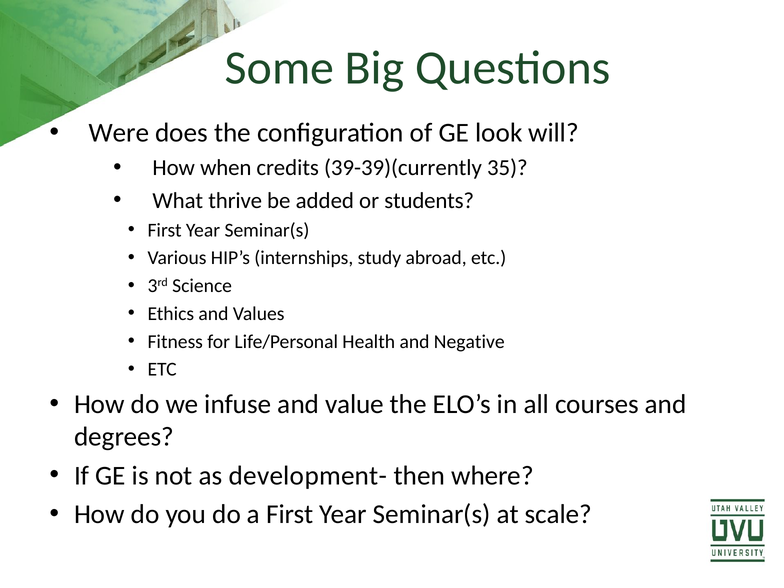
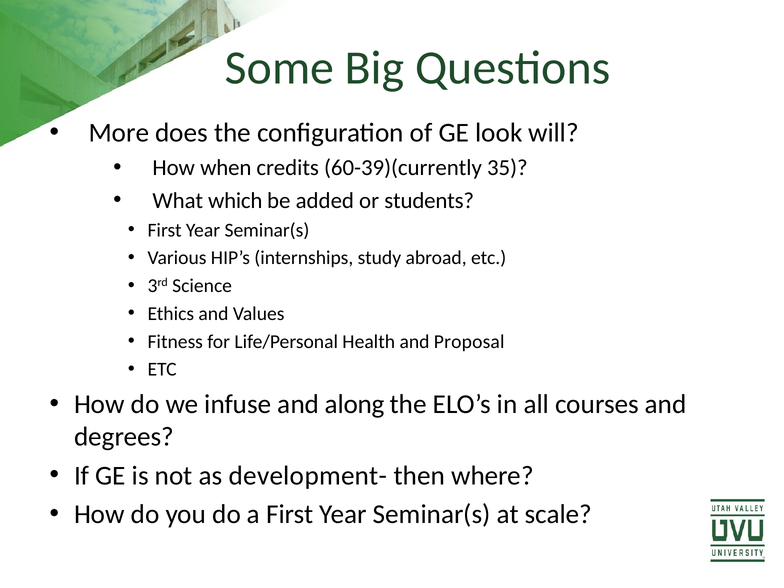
Were: Were -> More (119, 133)
39-39)(currently: 39-39)(currently -> 60-39)(currently (403, 168)
thrive: thrive -> which (235, 200)
Negative: Negative -> Proposal (469, 342)
value: value -> along (355, 404)
